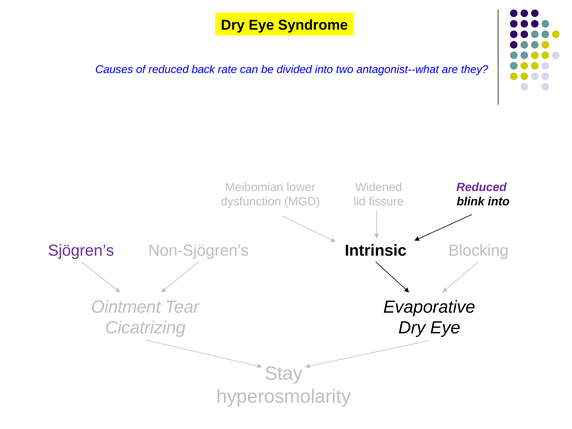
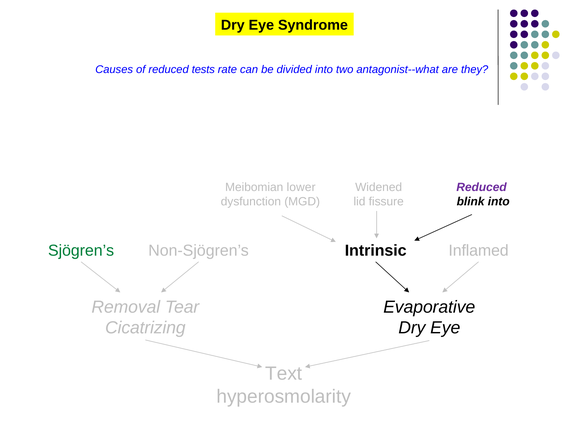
back: back -> tests (203, 70)
Sjögren’s colour: purple -> green (81, 251)
Blocking: Blocking -> Inflamed (479, 251)
Ointment: Ointment -> Removal (126, 307)
Stay: Stay -> Text (284, 374)
